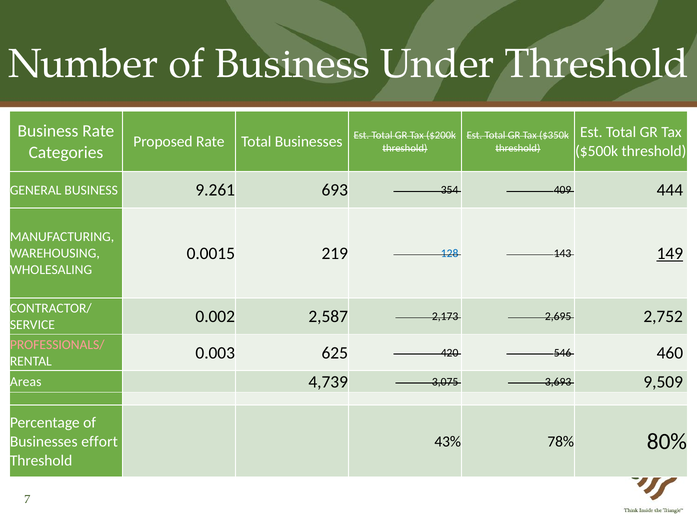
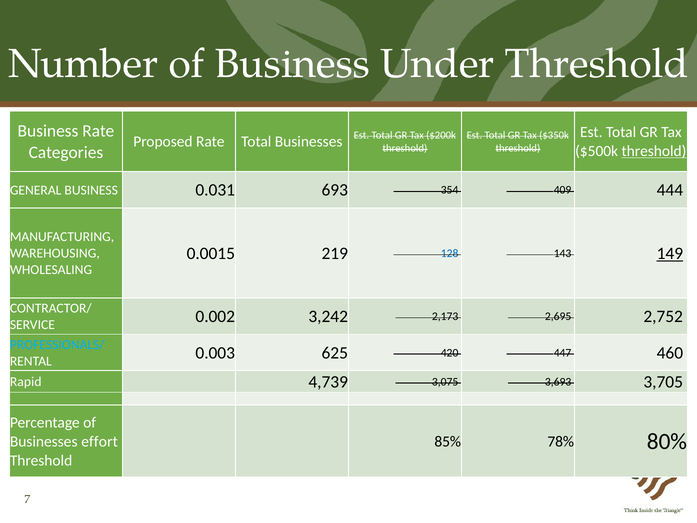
threshold underline: none -> present (654, 151)
9.261: 9.261 -> 0.031 (215, 190)
2,587: 2,587 -> 3,242 (328, 316)
PROFESSIONALS/ colour: pink -> light blue (57, 344)
546: 546 -> 447 (563, 353)
Areas: Areas -> Rapid (26, 382)
9,509: 9,509 -> 3,705 (663, 382)
43%: 43% -> 85% (448, 441)
